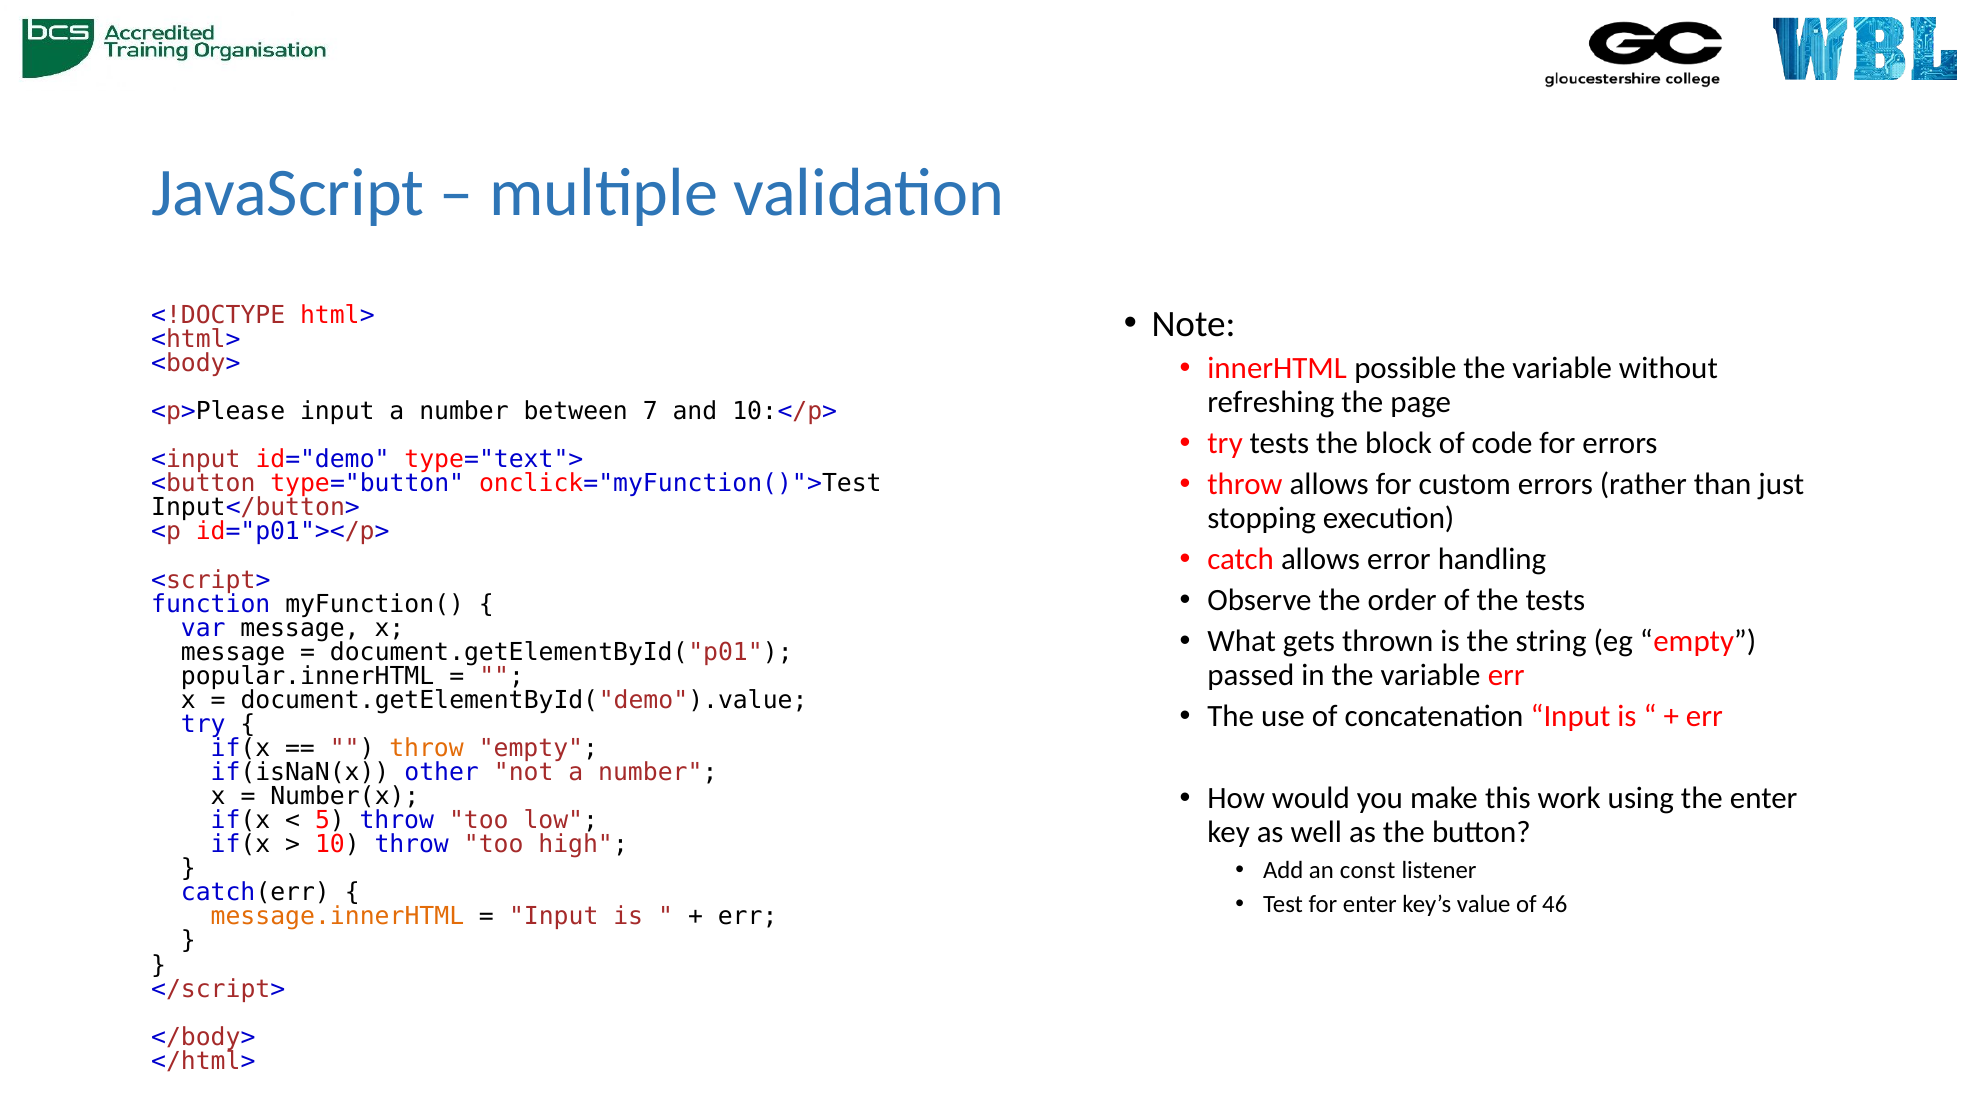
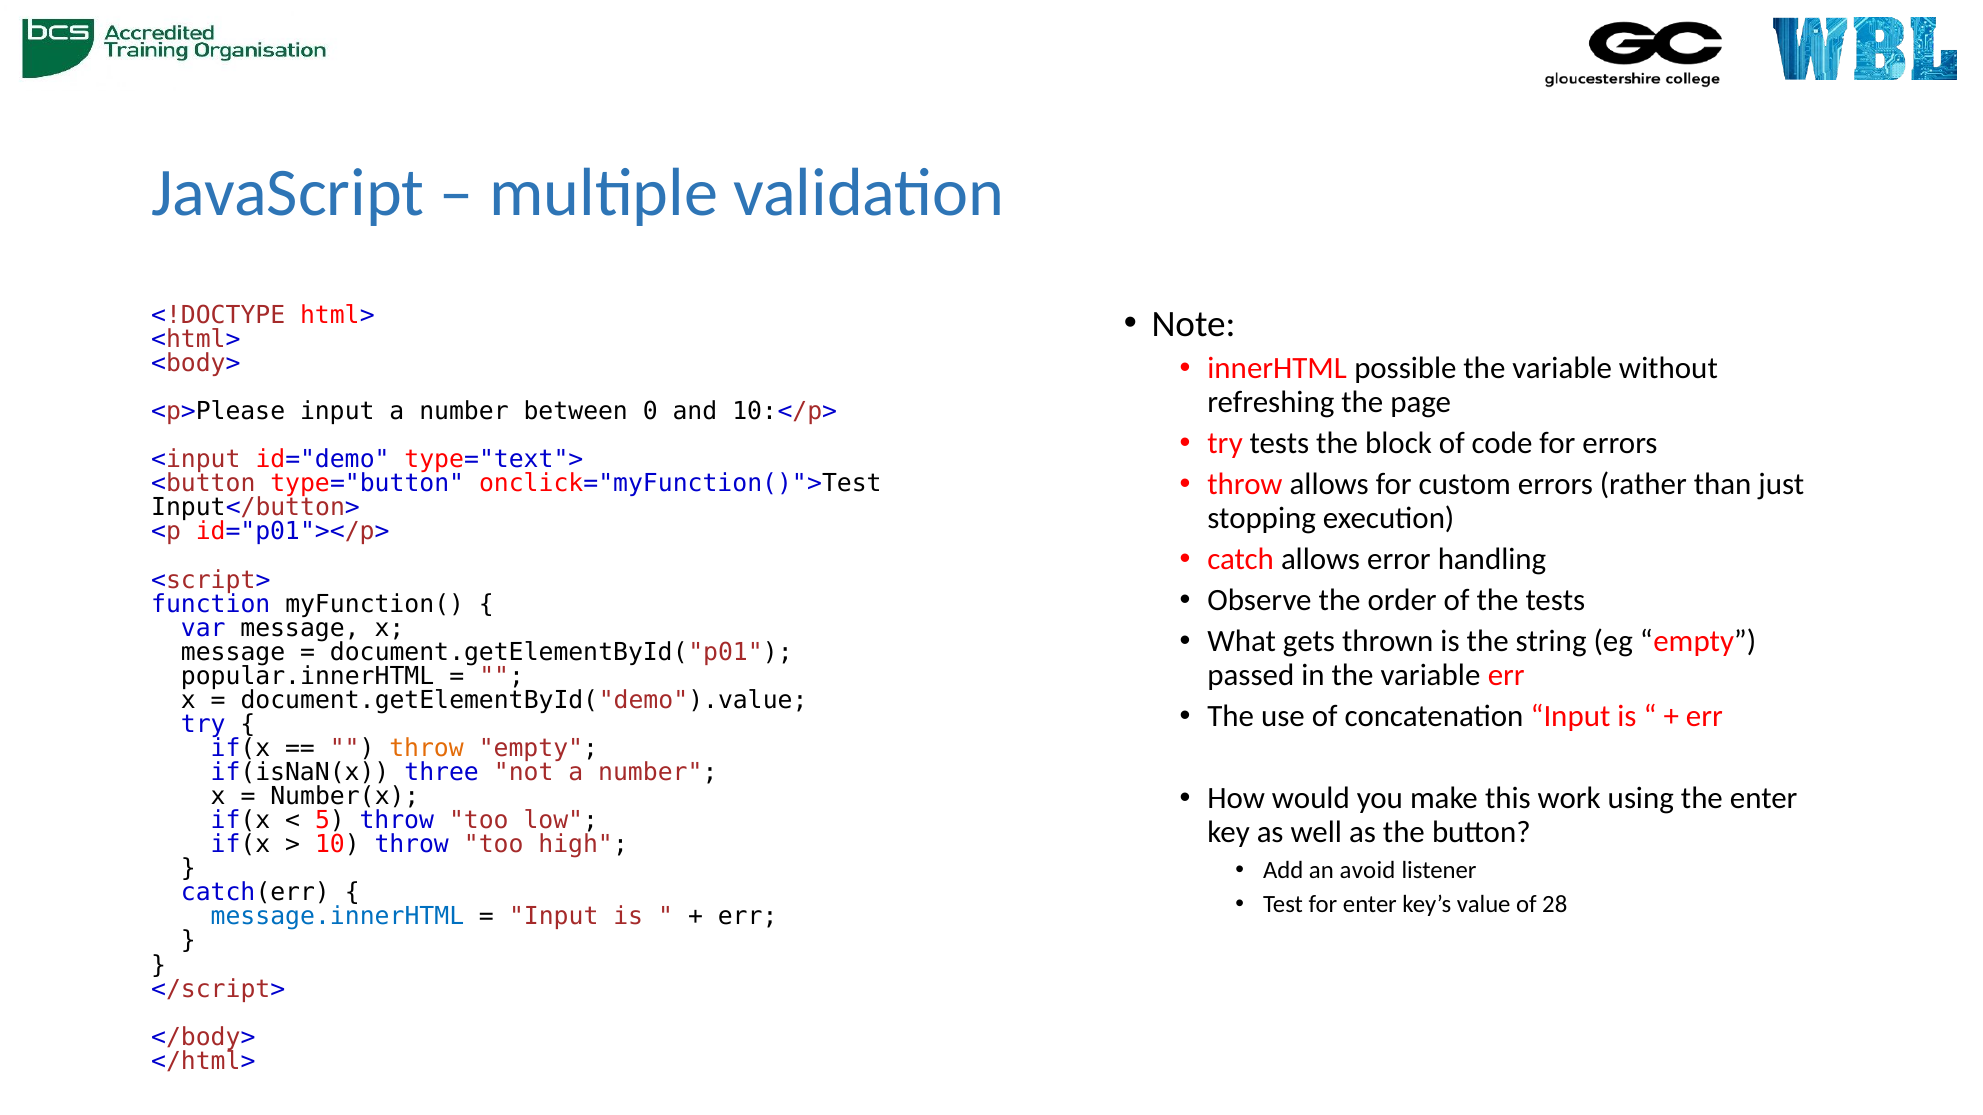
7: 7 -> 0 (650, 412)
other: other -> three (442, 773)
const: const -> avoid (1368, 870)
46: 46 -> 28 (1555, 905)
message.innerHTML colour: orange -> blue (337, 917)
